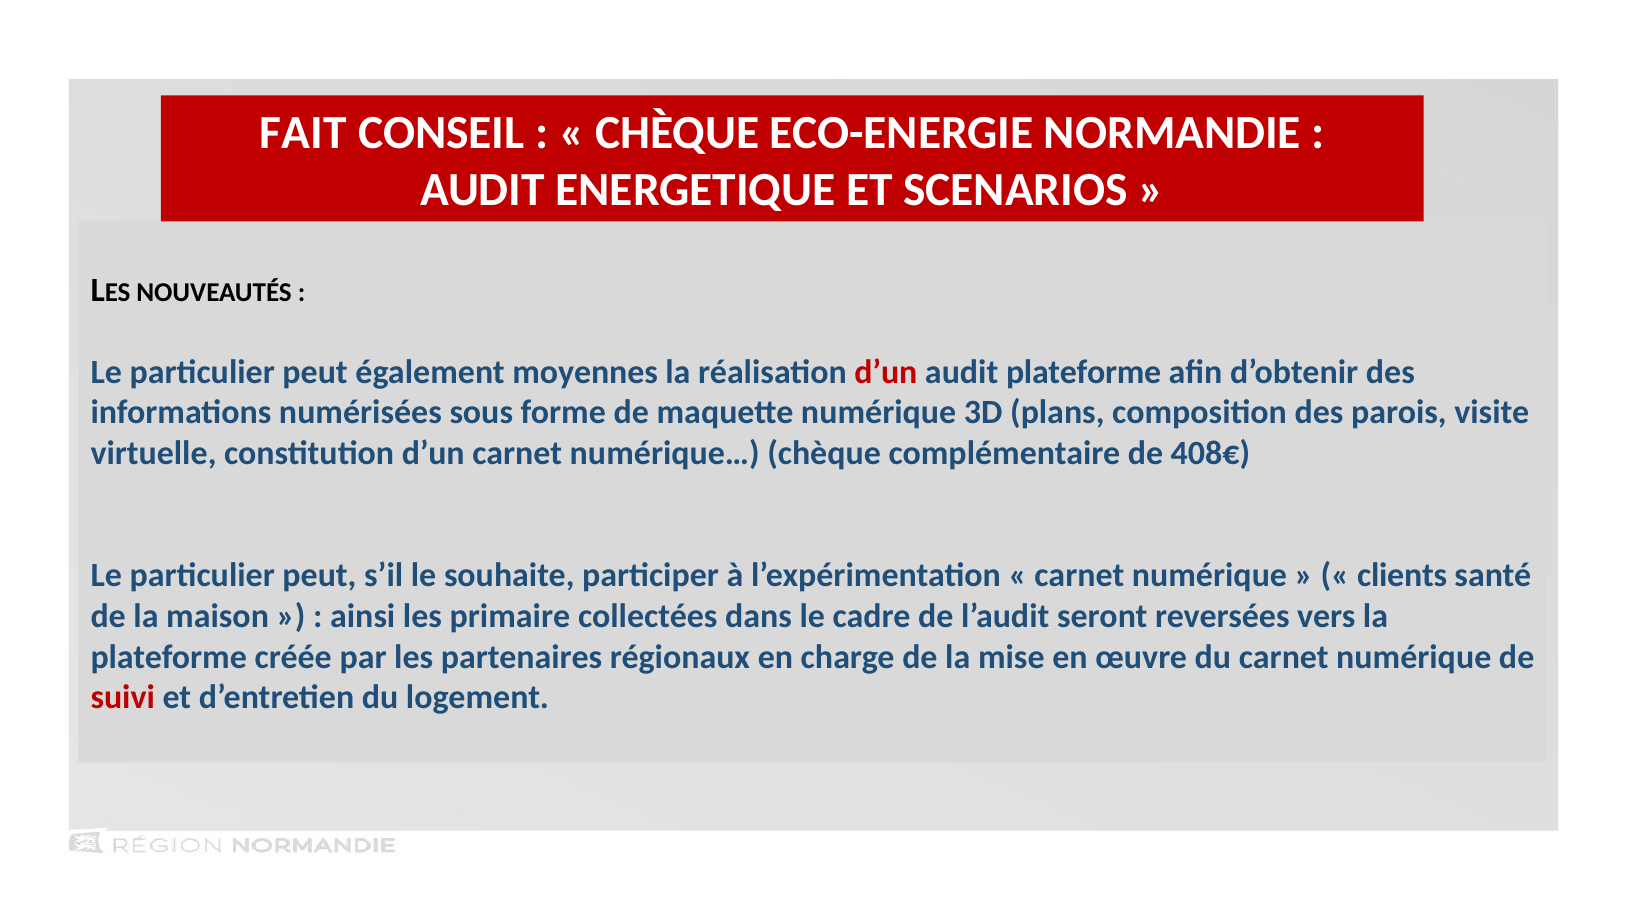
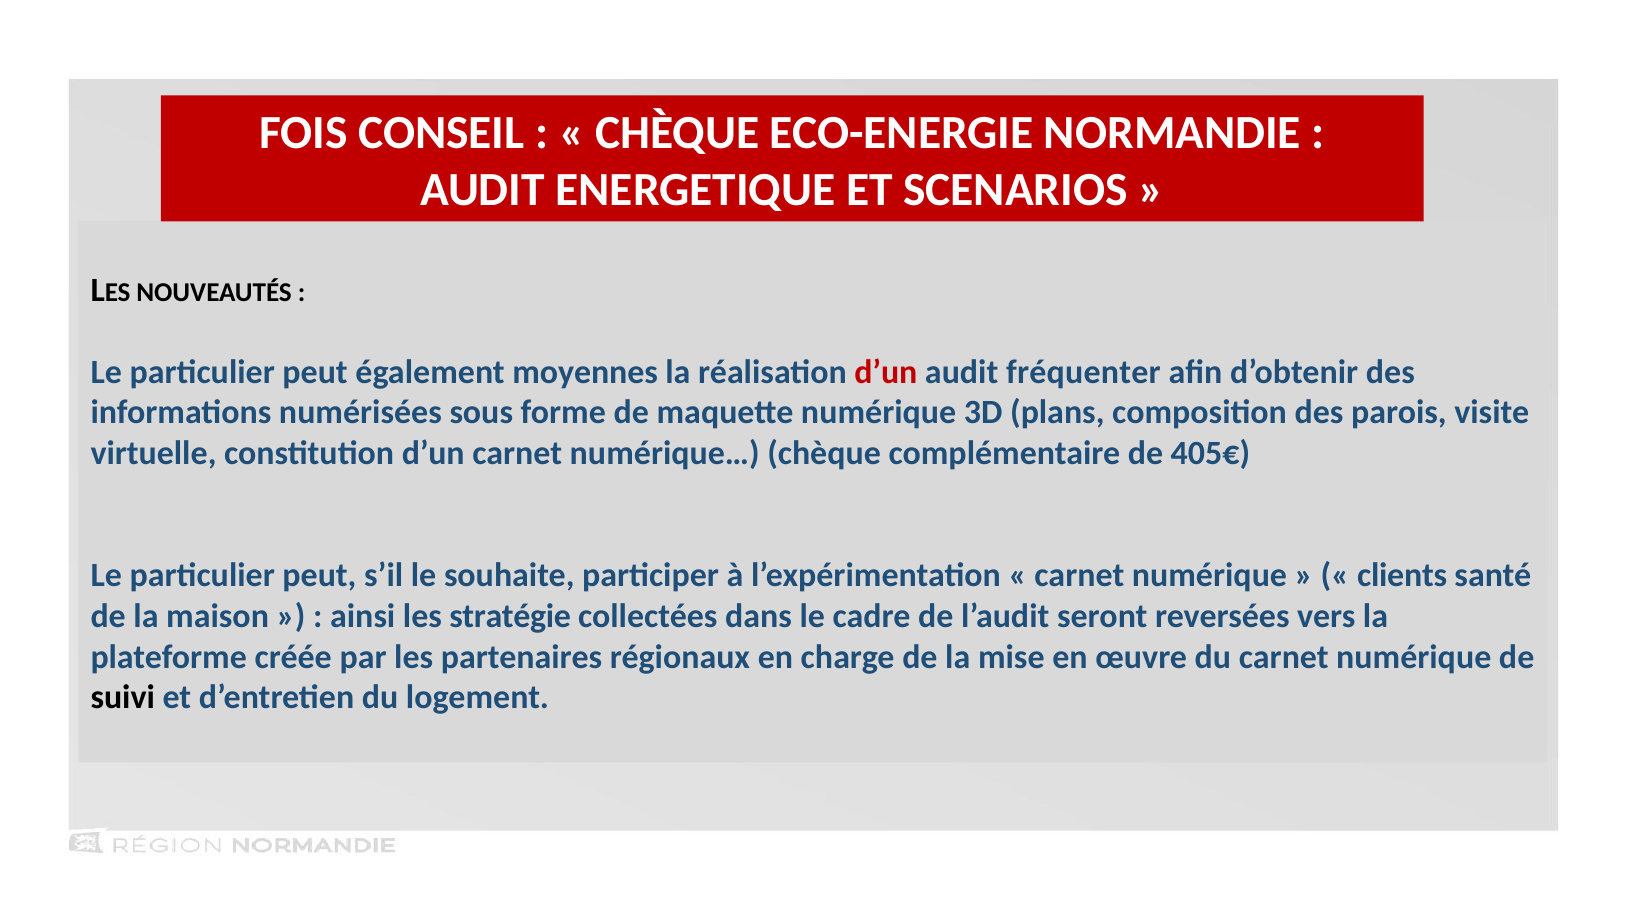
FAIT: FAIT -> FOIS (303, 133)
audit plateforme: plateforme -> fréquenter (1083, 372)
408€: 408€ -> 405€ (1210, 453)
primaire: primaire -> stratégie (510, 616)
suivi colour: red -> black (123, 698)
